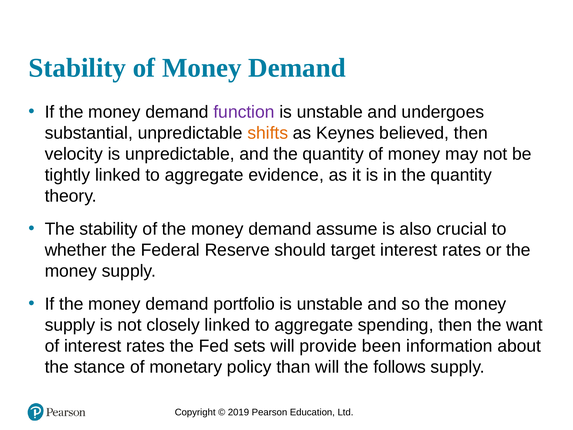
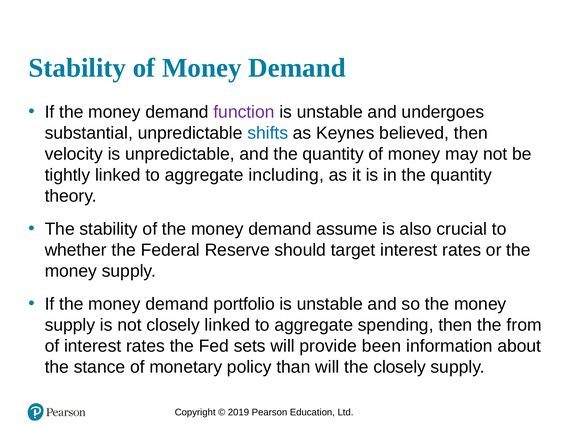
shifts colour: orange -> blue (268, 133)
evidence: evidence -> including (286, 175)
want: want -> from (524, 325)
the follows: follows -> closely (400, 367)
